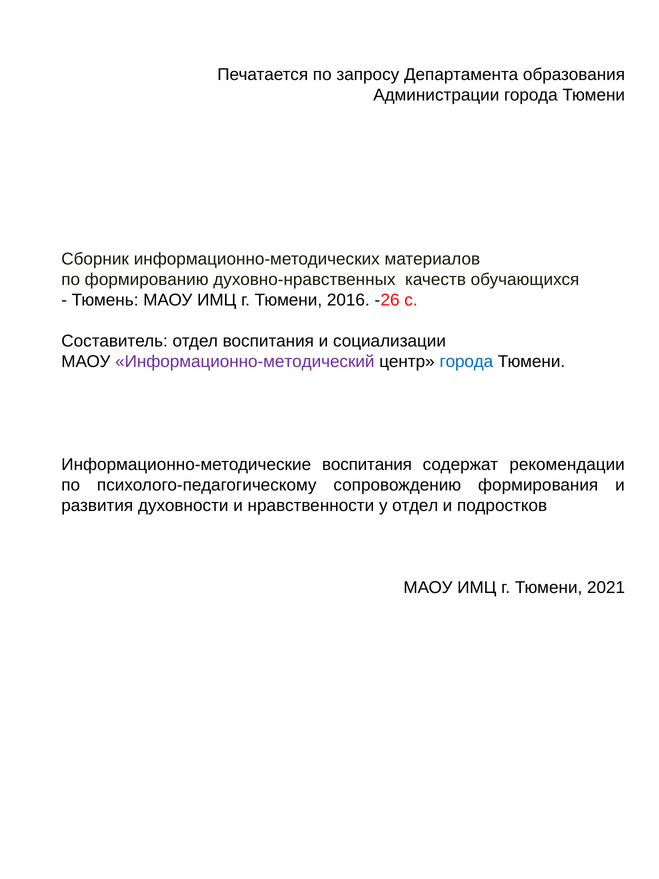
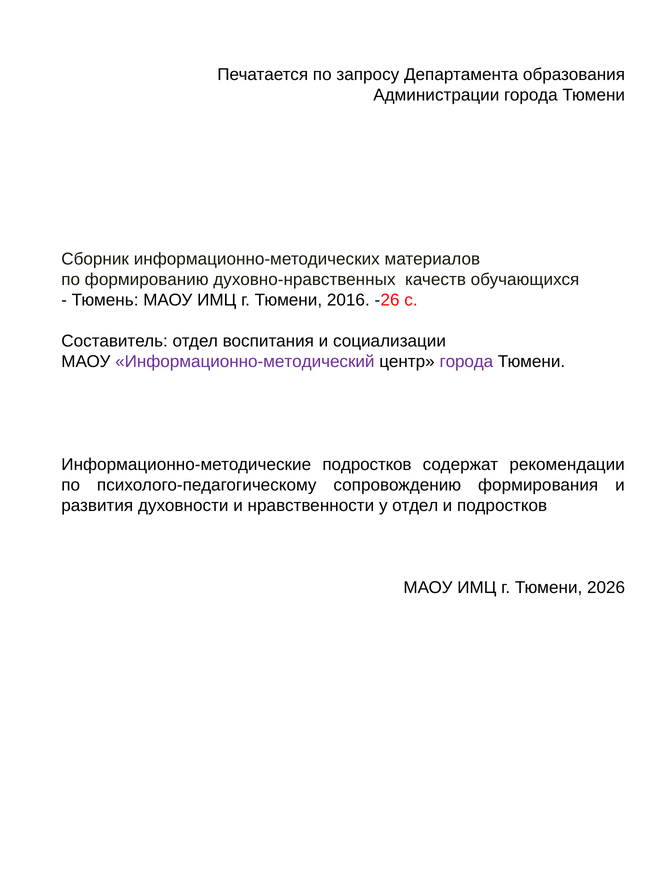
города colour: blue -> purple (466, 362)
Информационно-методические воспитания: воспитания -> подростков (367, 464)
2021: 2021 -> 2026 (606, 587)
